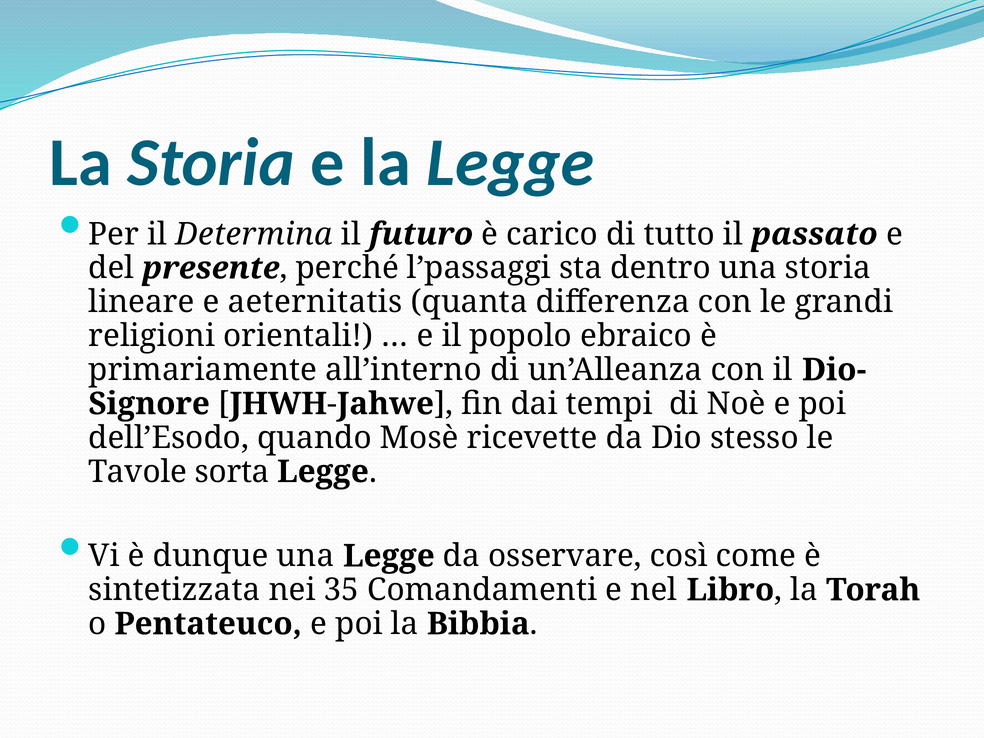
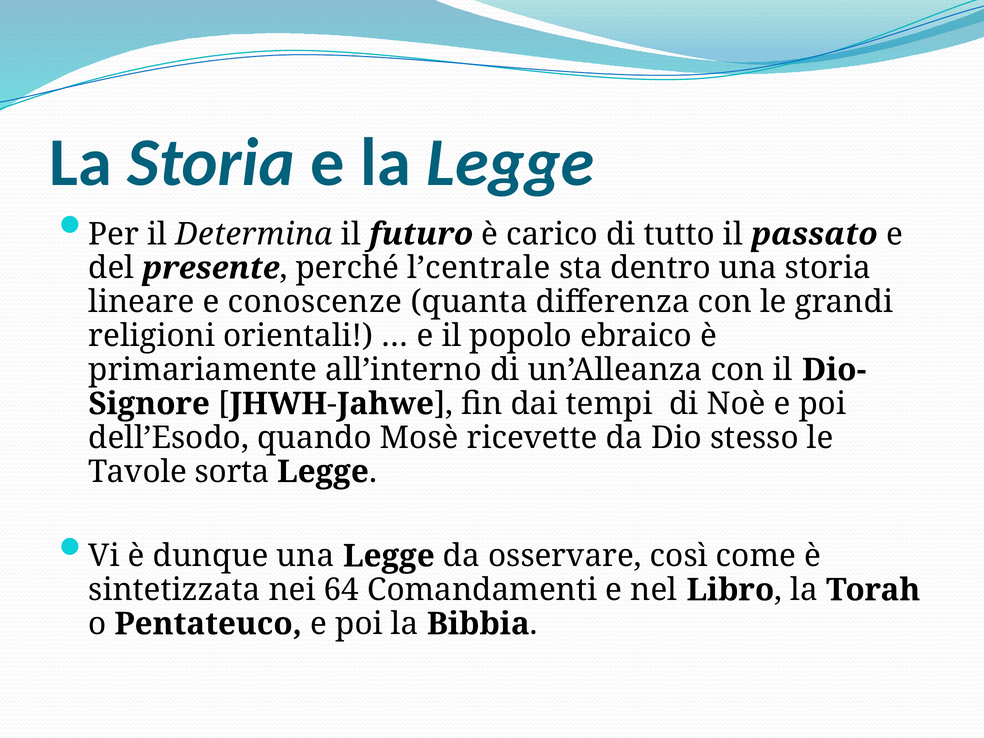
l’passaggi: l’passaggi -> l’centrale (479, 268)
aeternitatis: aeternitatis -> conoscenze (315, 302)
35: 35 -> 64 (342, 590)
